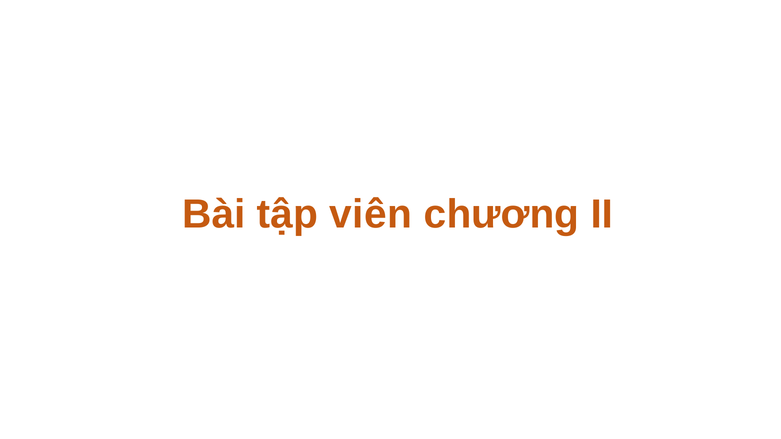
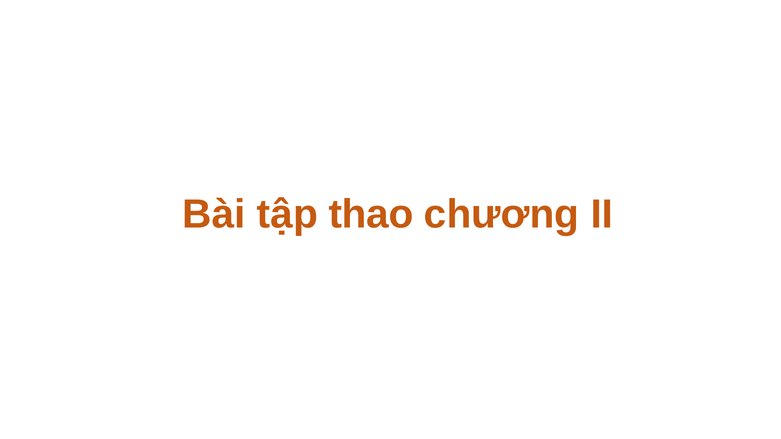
viên: viên -> thao (371, 214)
